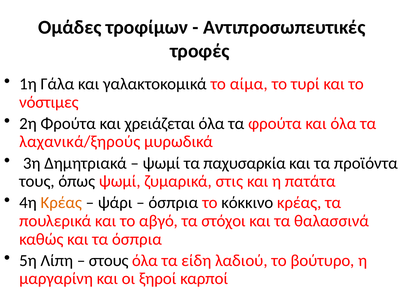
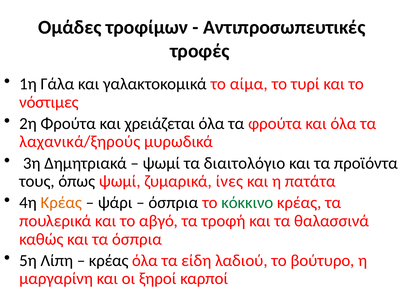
παχυσαρκία: παχυσαρκία -> διαιτολόγιο (244, 163)
στις: στις -> ίνες (229, 181)
κόκκινο colour: black -> green (247, 203)
στόχοι: στόχοι -> τροφή (223, 221)
στους: στους -> κρέας (109, 261)
